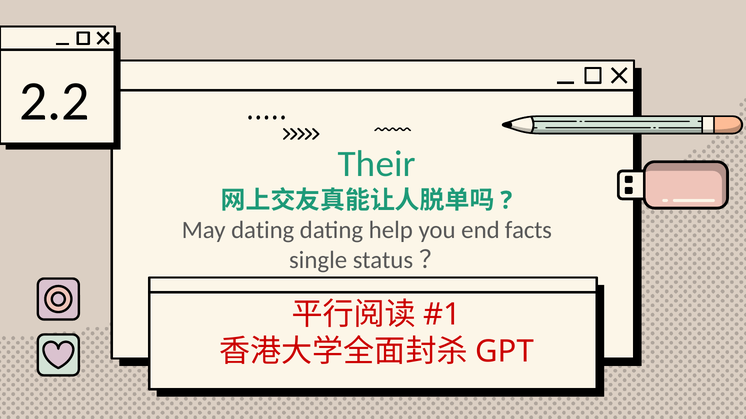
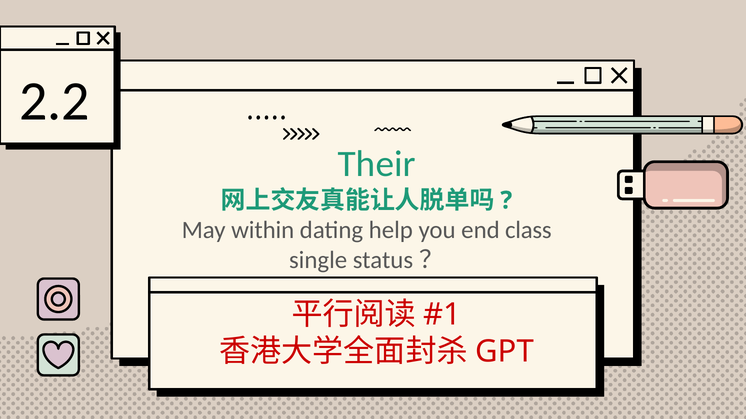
May dating: dating -> within (263, 231)
facts: facts -> class (528, 231)
